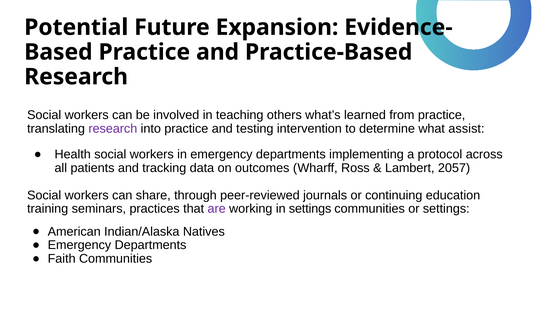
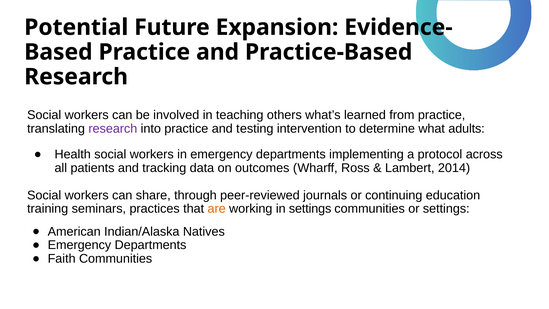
assist: assist -> adults (467, 129)
2057: 2057 -> 2014 (454, 168)
are colour: purple -> orange (217, 209)
